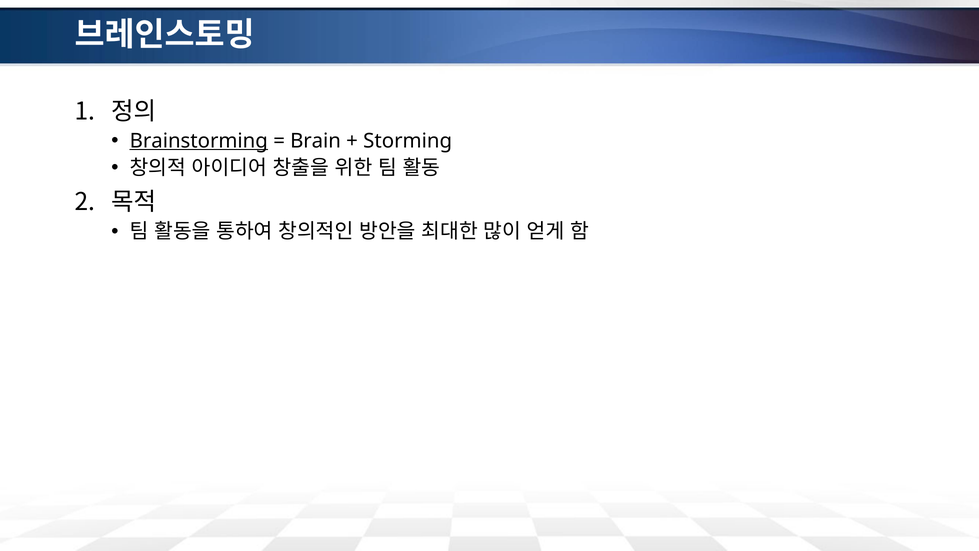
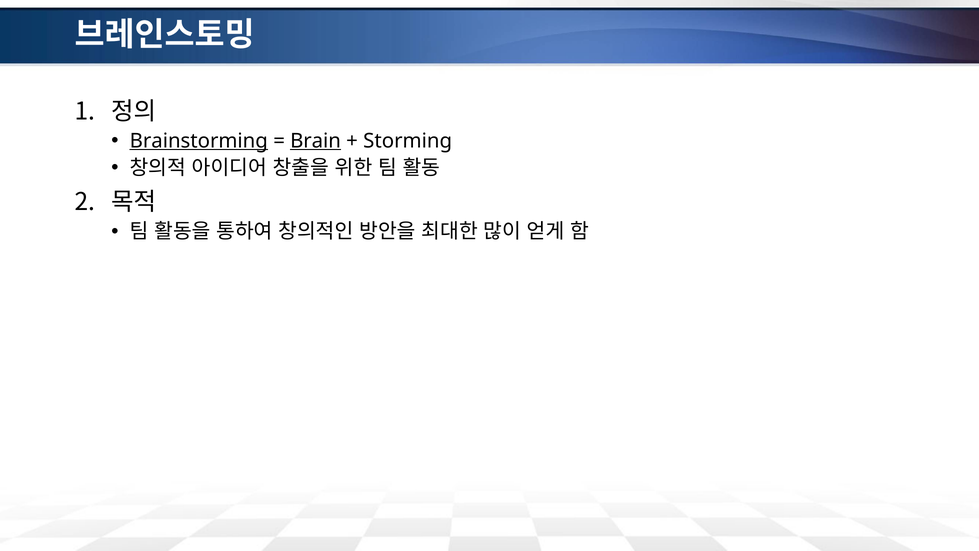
Brain underline: none -> present (316, 141)
